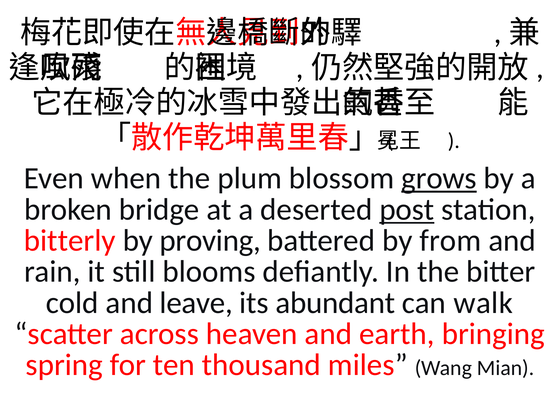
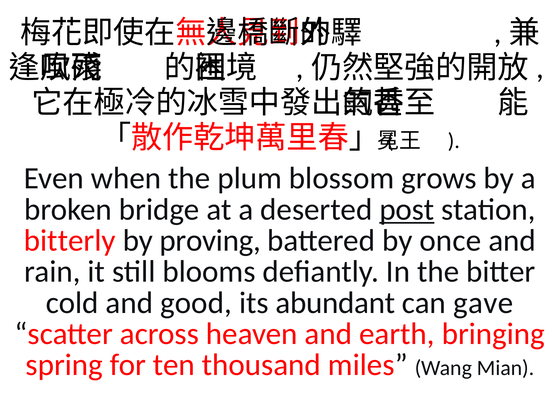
grows underline: present -> none (439, 178)
from: from -> once (450, 241)
leave: leave -> good (196, 303)
walk: walk -> gave (483, 303)
